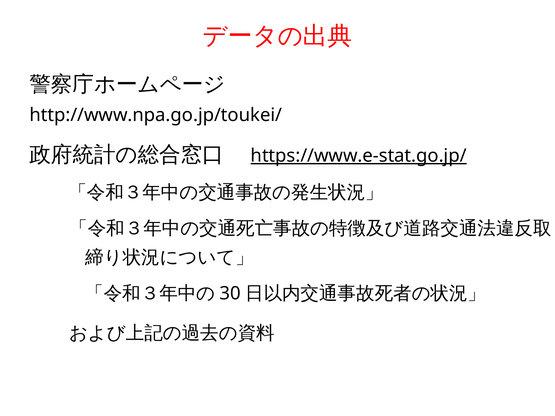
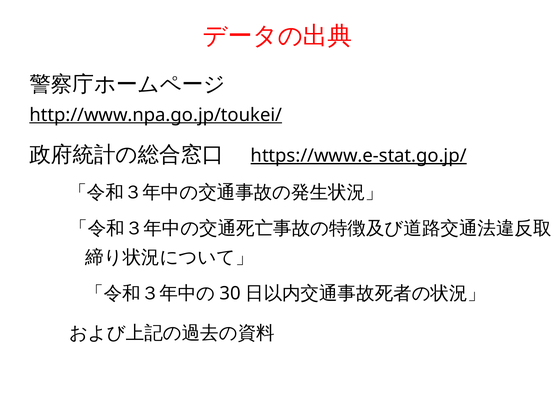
http://www.npa.go.jp/toukei/ underline: none -> present (156, 115)
